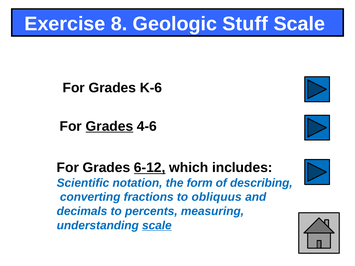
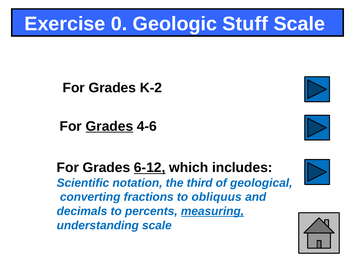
8: 8 -> 0 (119, 24)
K-6: K-6 -> K-2 (151, 88)
form: form -> third (200, 183)
describing: describing -> geological (261, 183)
measuring underline: none -> present (212, 211)
scale underline: present -> none (157, 226)
